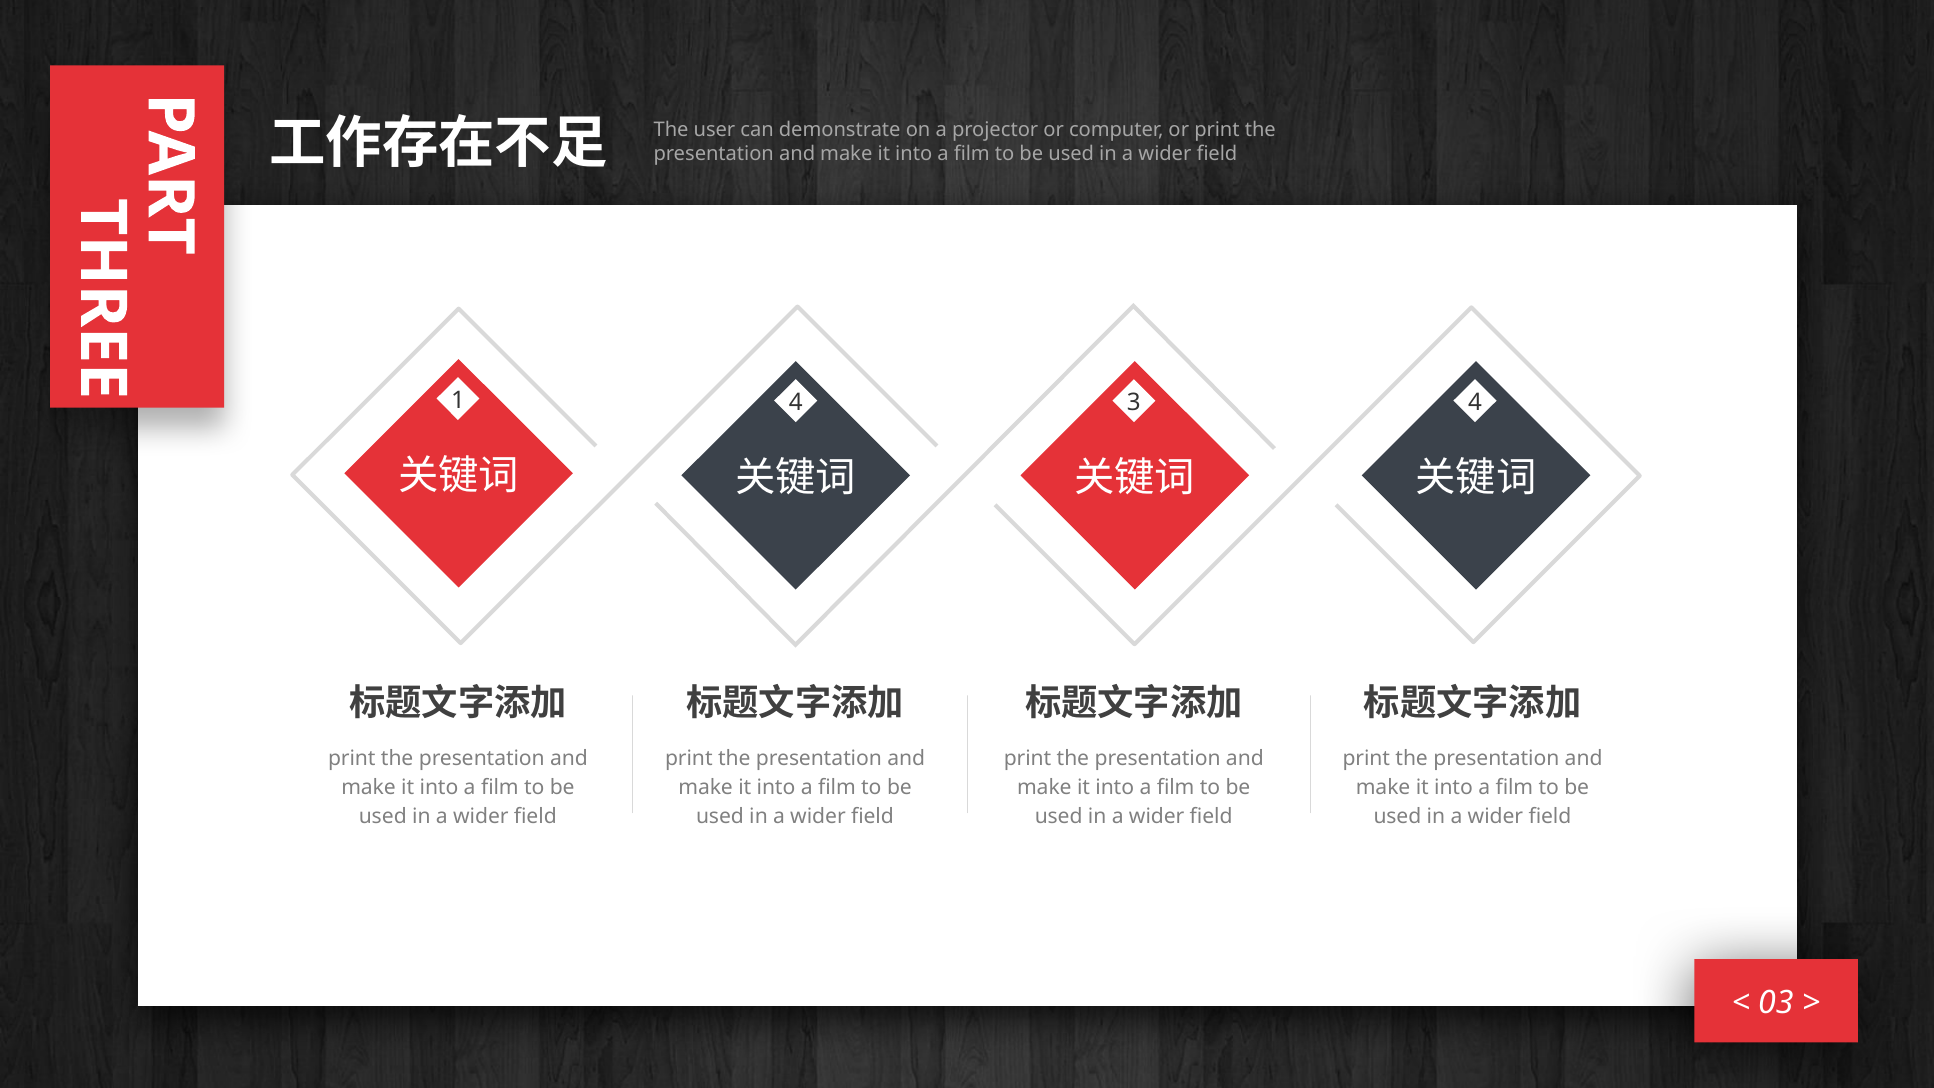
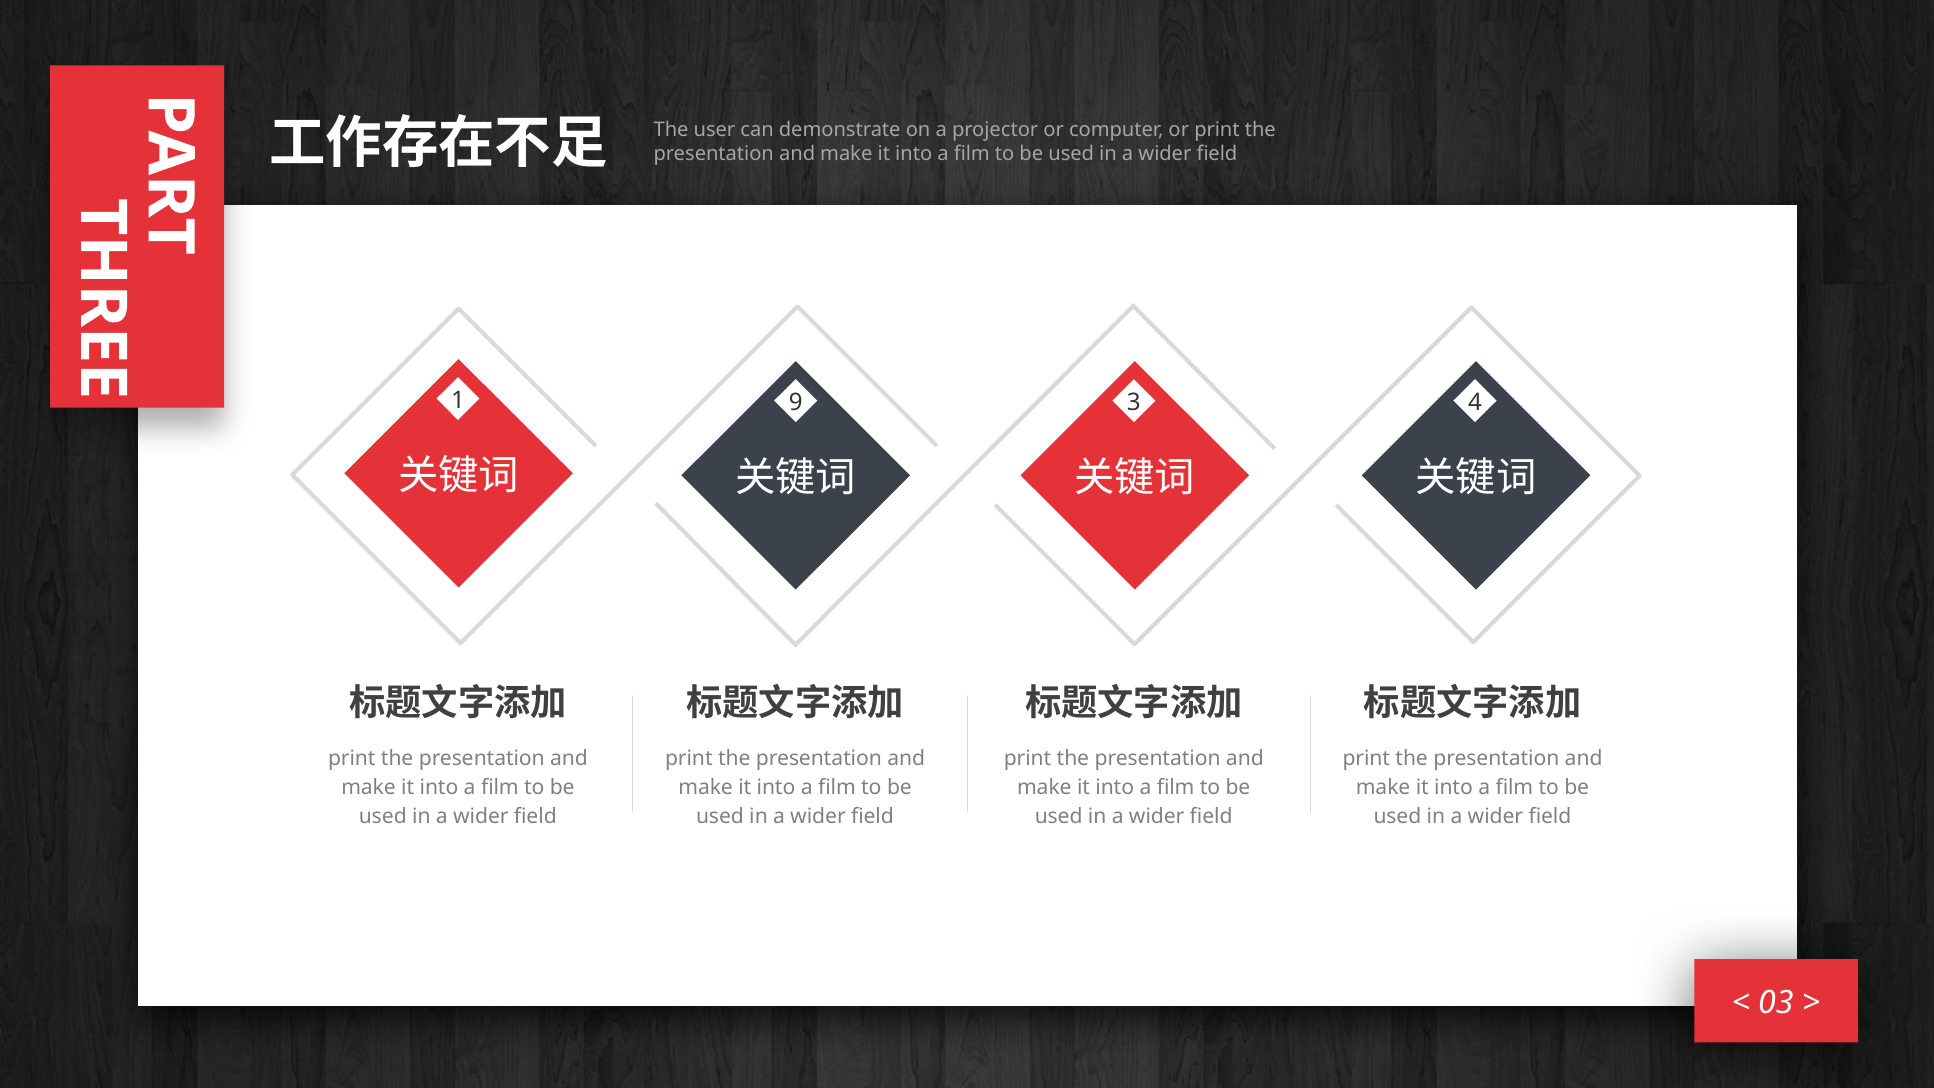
1 4: 4 -> 9 (796, 402)
